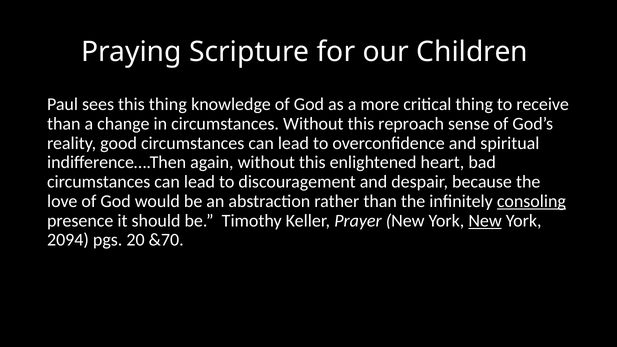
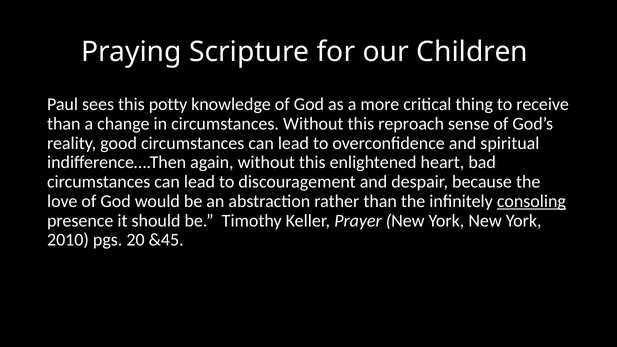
this thing: thing -> potty (168, 104)
New underline: present -> none (485, 221)
2094: 2094 -> 2010 (68, 240)
&70: &70 -> &45 (166, 240)
